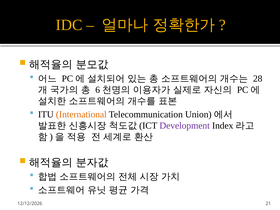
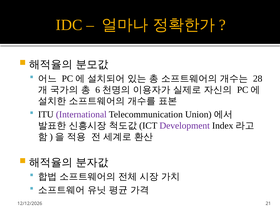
International colour: orange -> purple (81, 114)
